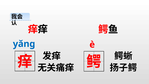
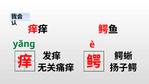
yǎng colour: blue -> green (24, 44)
